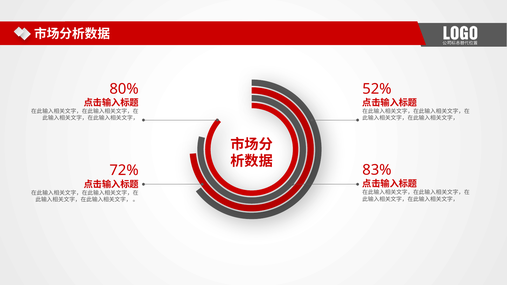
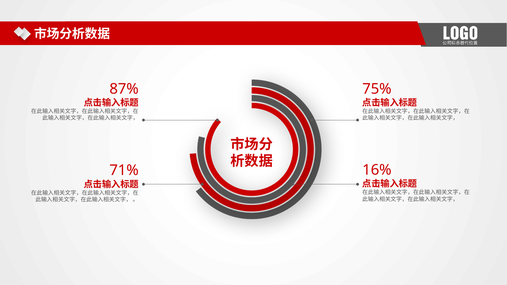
80%: 80% -> 87% (124, 89)
52%: 52% -> 75% (377, 89)
83%: 83% -> 16% (377, 170)
72%: 72% -> 71% (124, 171)
